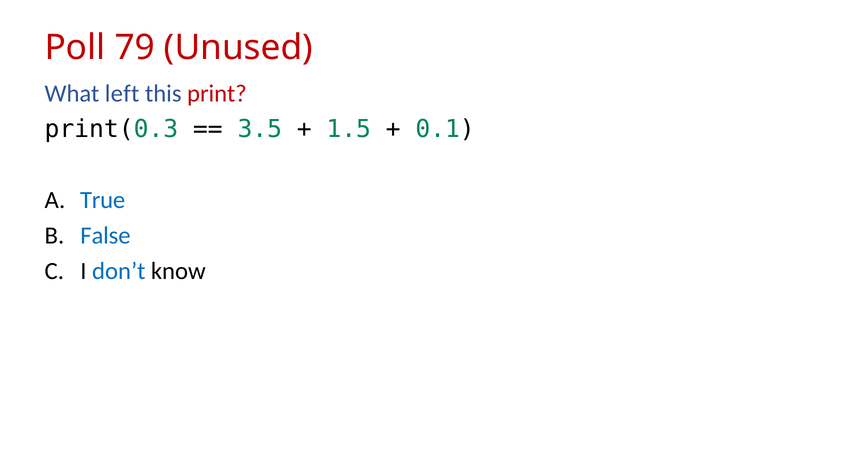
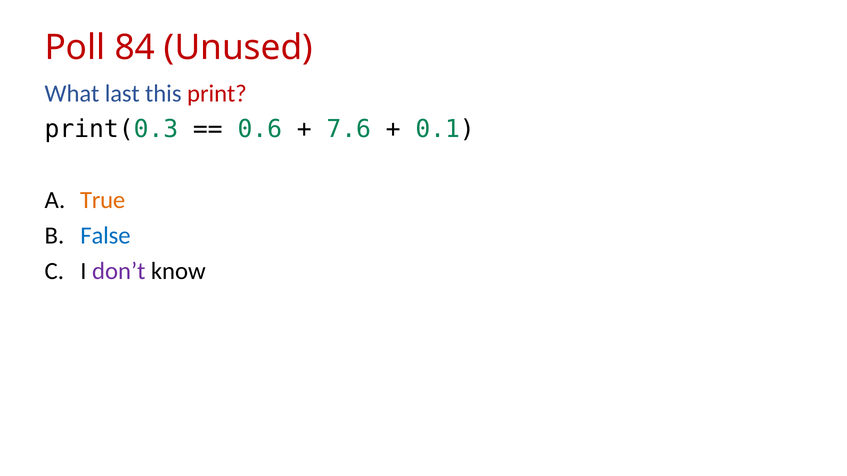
79: 79 -> 84 (135, 47)
left: left -> last (122, 94)
3.5: 3.5 -> 0.6 (260, 129)
1.5: 1.5 -> 7.6 (349, 129)
True colour: blue -> orange (103, 200)
don’t colour: blue -> purple (119, 271)
